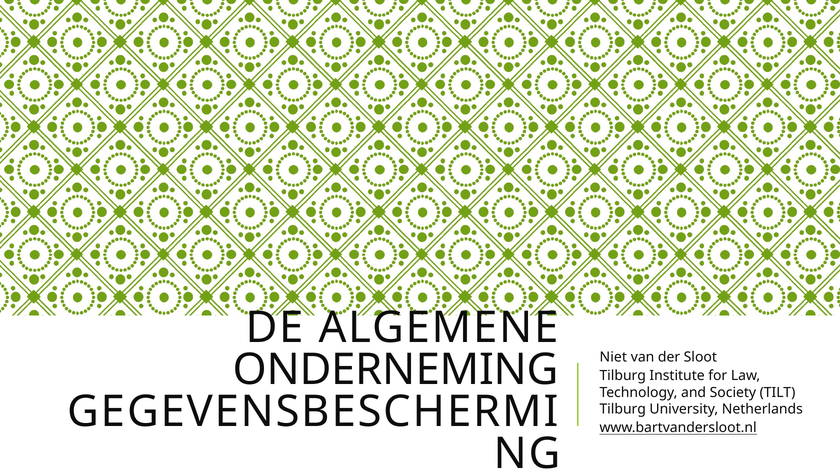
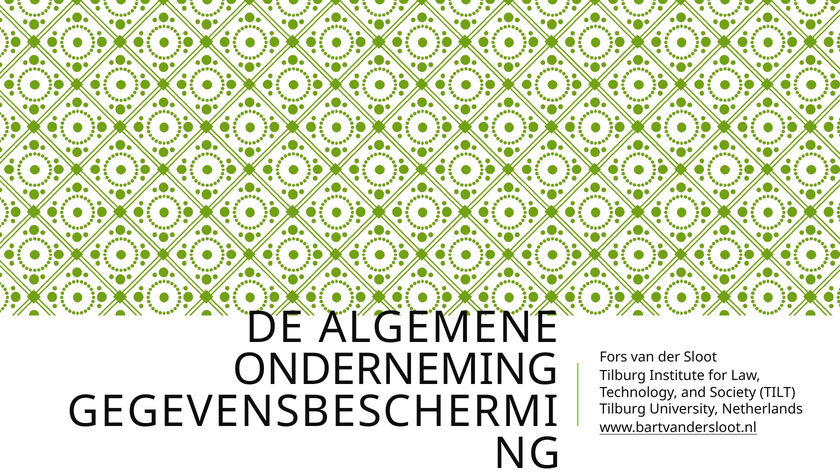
Niet: Niet -> Fors (613, 357)
